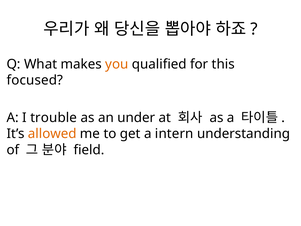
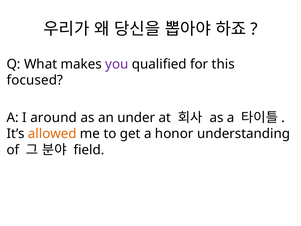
you colour: orange -> purple (117, 64)
trouble: trouble -> around (54, 118)
intern: intern -> honor (174, 134)
